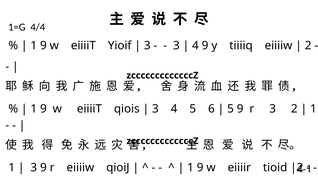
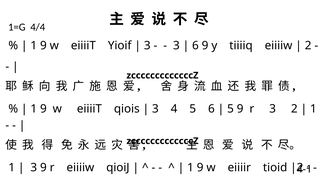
4: 4 -> 6 (195, 46)
